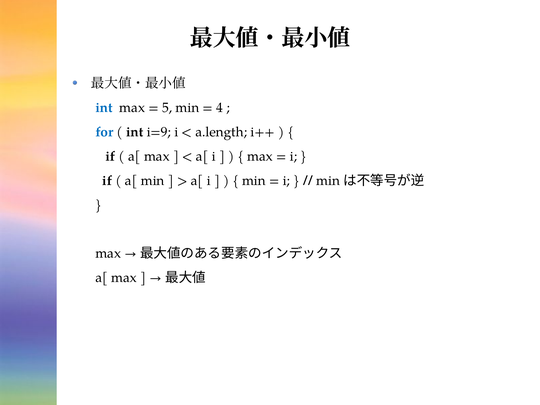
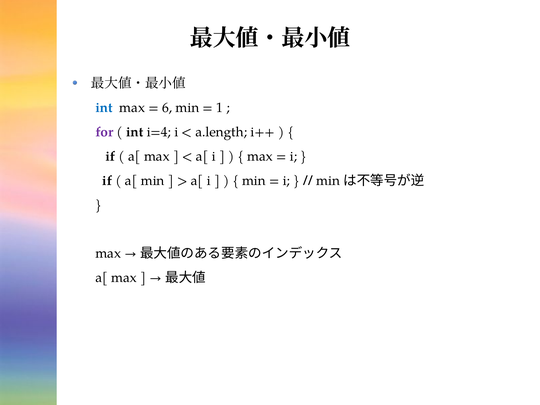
5: 5 -> 6 (167, 108)
4: 4 -> 1 (220, 108)
for colour: blue -> purple (104, 132)
i=9: i=9 -> i=4 (159, 132)
